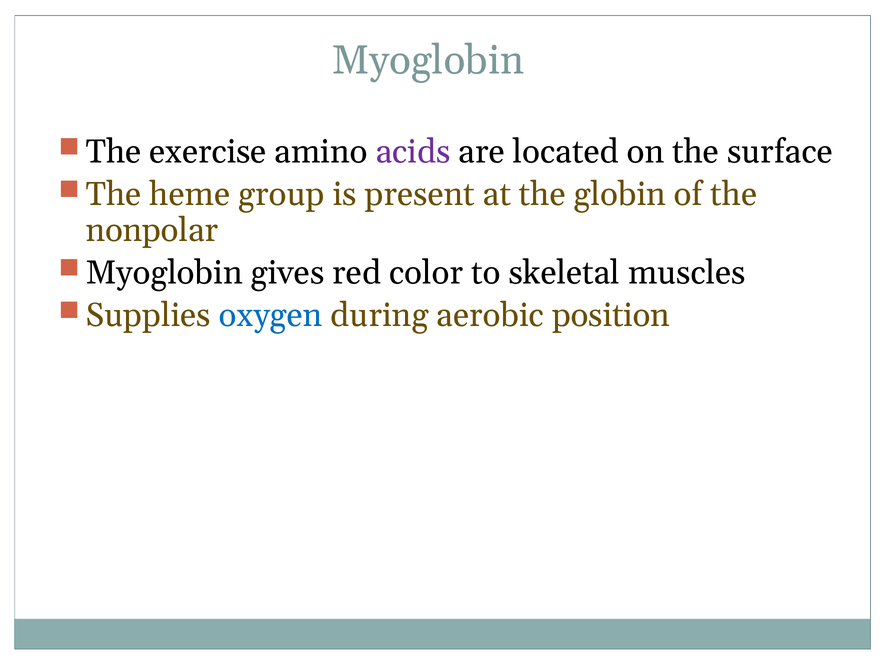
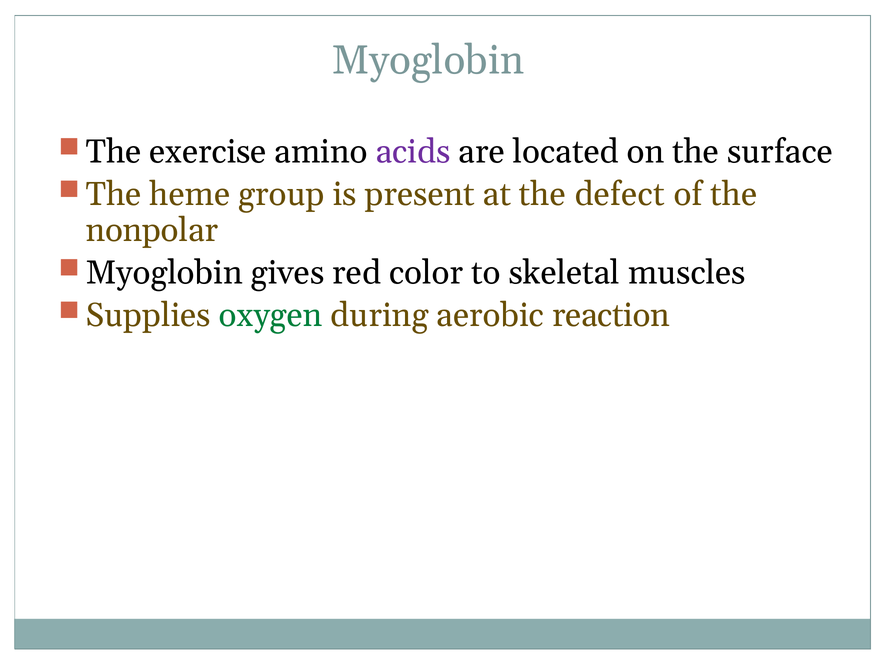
globin: globin -> defect (620, 195)
oxygen colour: blue -> green (271, 316)
position: position -> reaction (611, 316)
